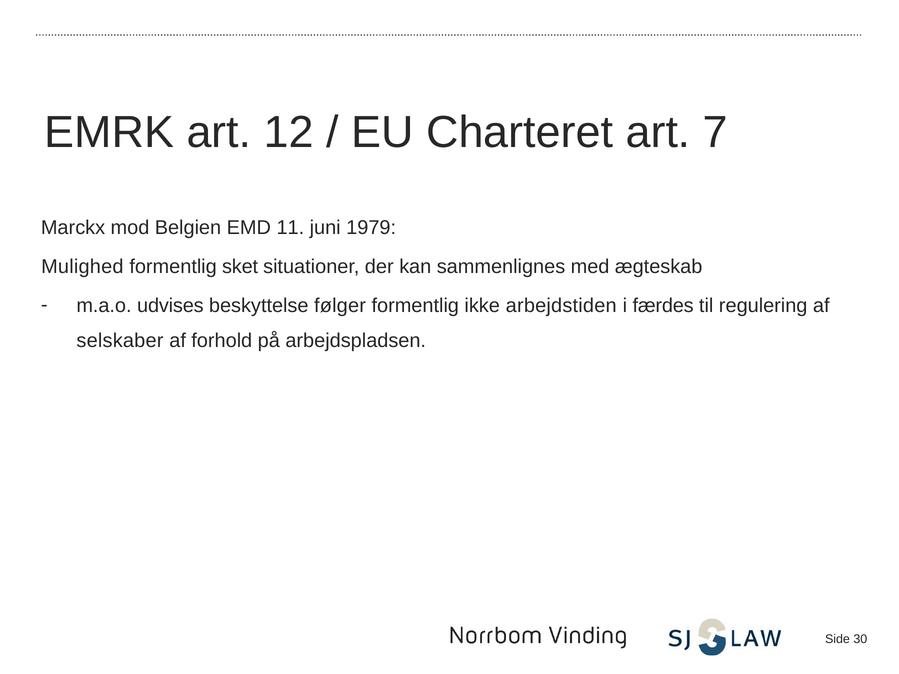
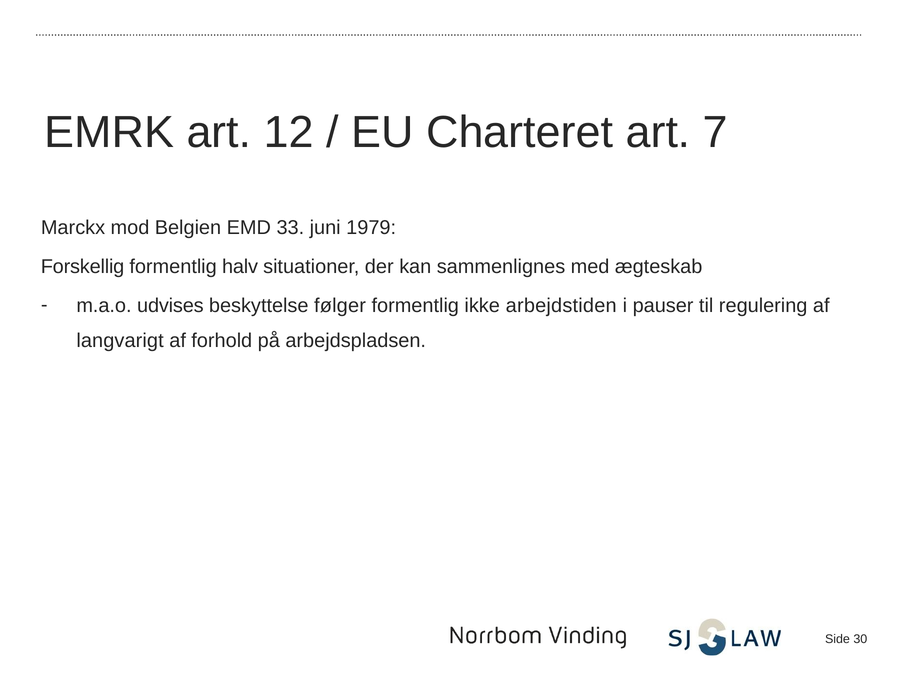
11: 11 -> 33 (290, 228)
Mulighed: Mulighed -> Forskellig (83, 267)
sket: sket -> halv (240, 267)
færdes: færdes -> pauser (663, 306)
selskaber: selskaber -> langvarigt (120, 341)
